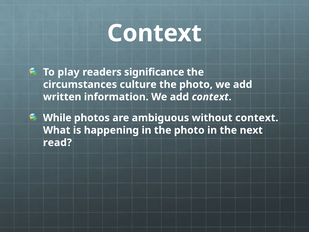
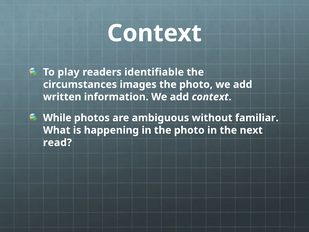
significance: significance -> identifiable (154, 72)
culture: culture -> images (138, 84)
without context: context -> familiar (257, 118)
